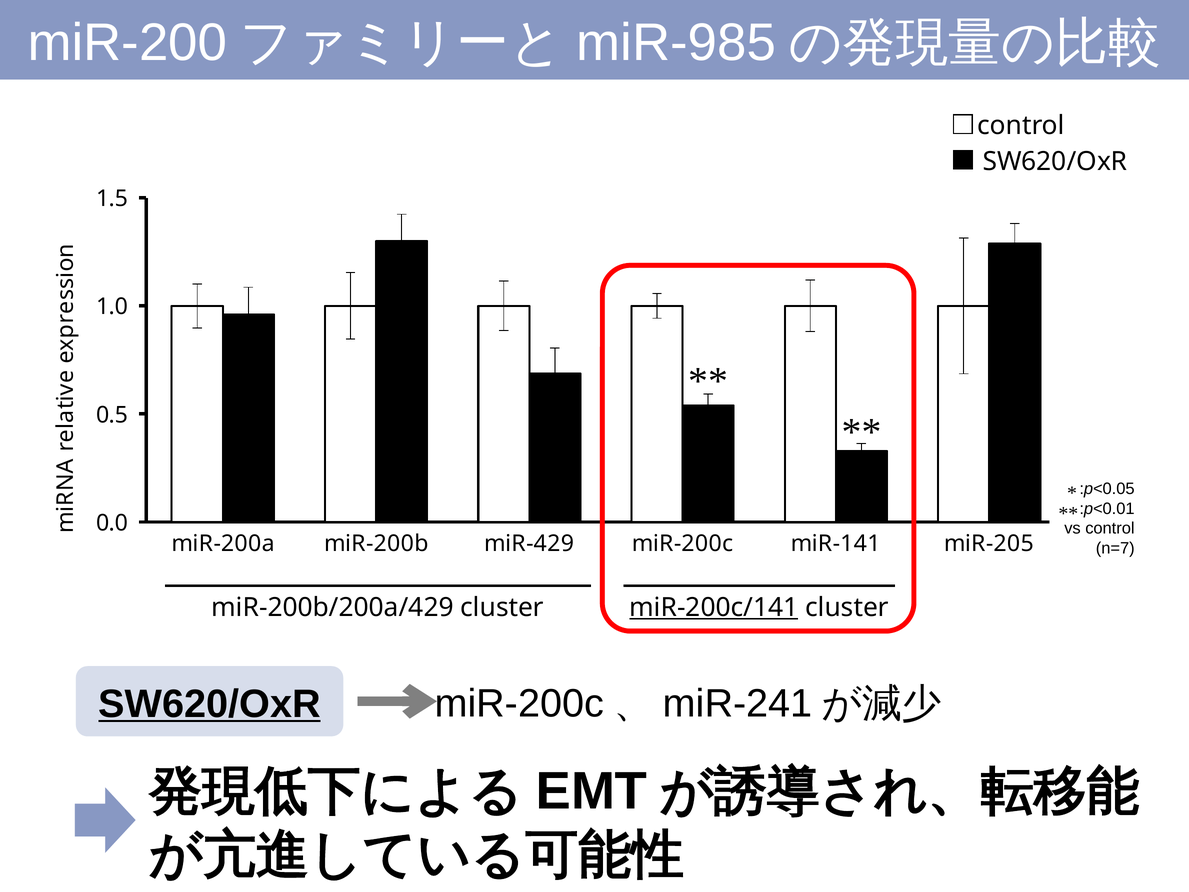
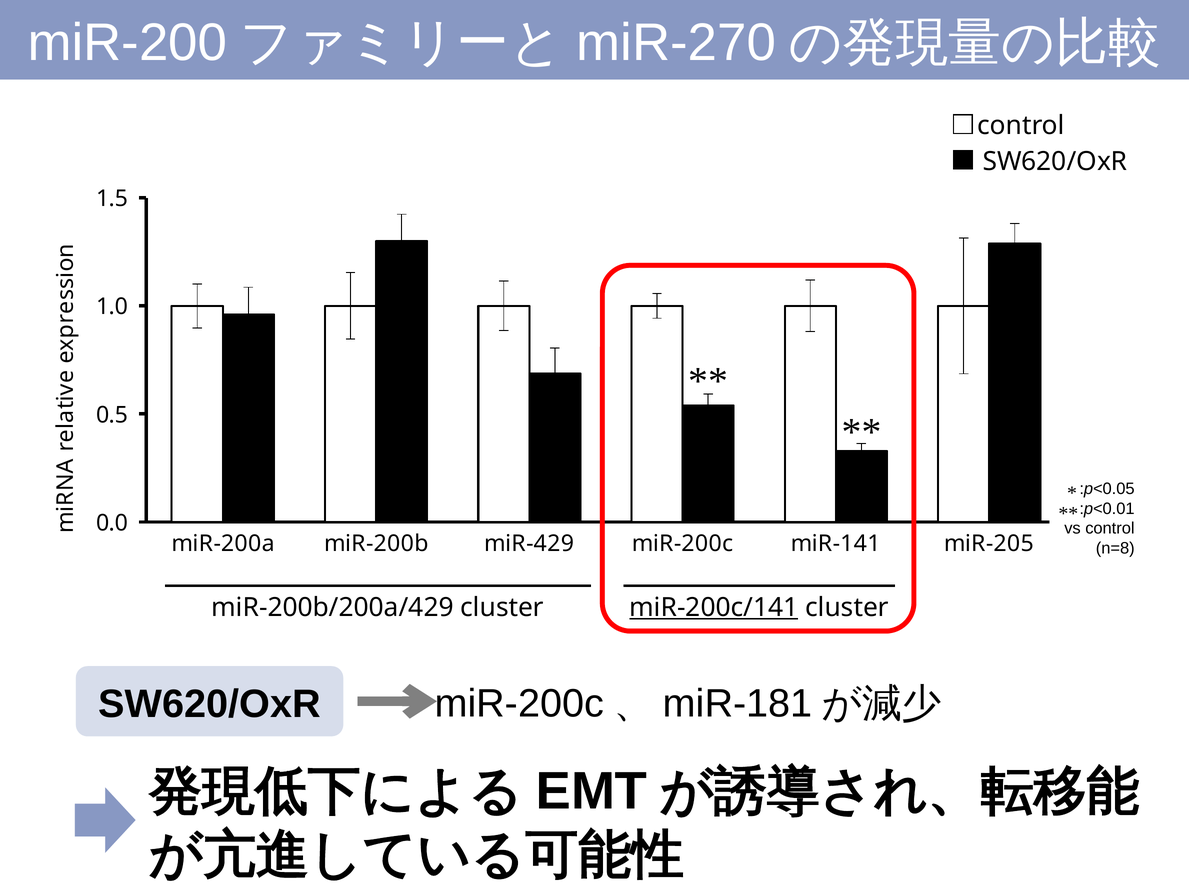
miR-985: miR-985 -> miR-270 (676, 43)
n=7: n=7 -> n=8 (1115, 548)
SW620/OxR underline: present -> none (210, 704)
miR-241: miR-241 -> miR-181 (738, 703)
